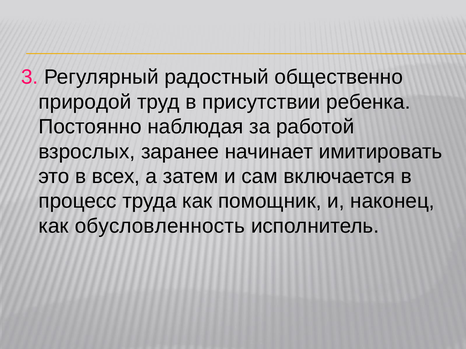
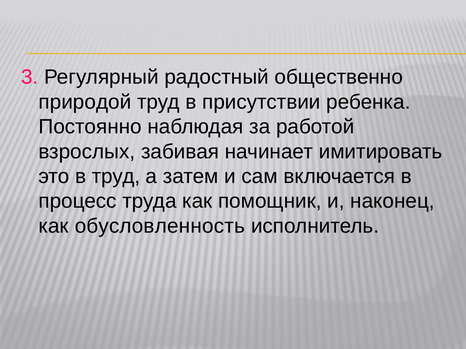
заранее: заранее -> забивая (180, 152)
в всех: всех -> труд (116, 177)
